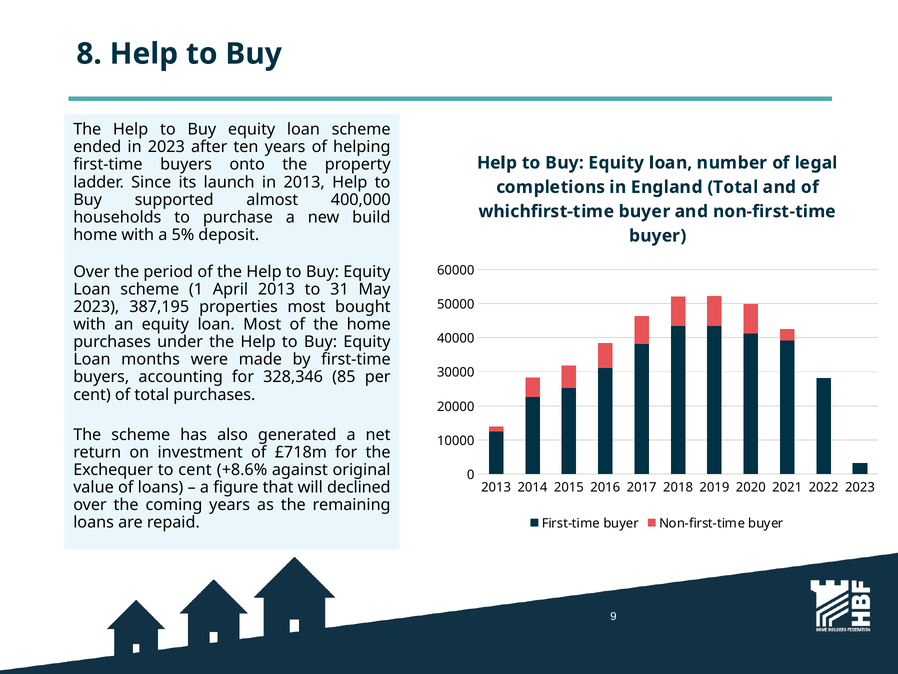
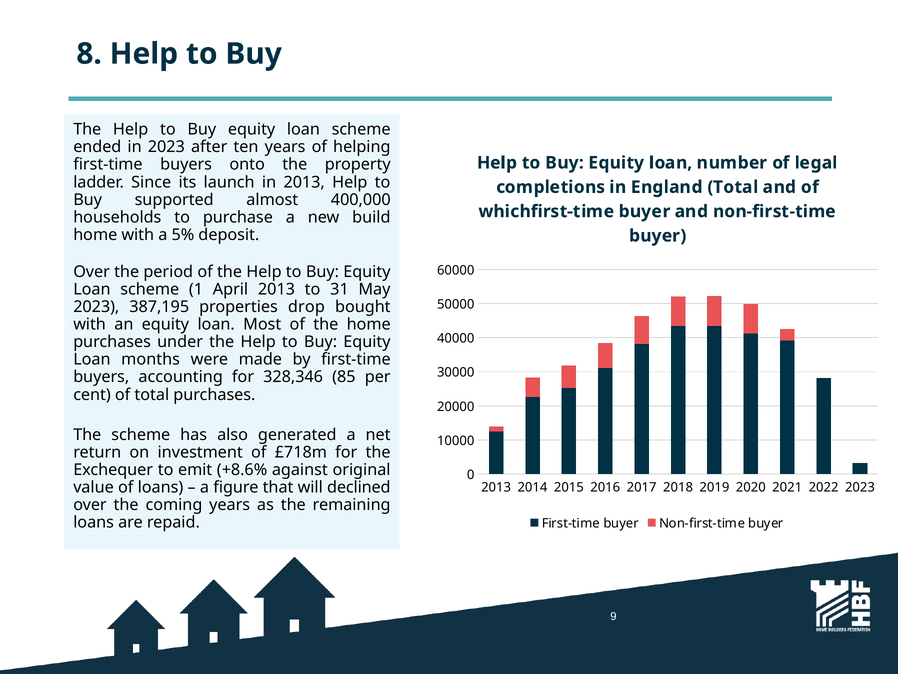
properties most: most -> drop (306, 307)
to cent: cent -> emit (195, 470)
